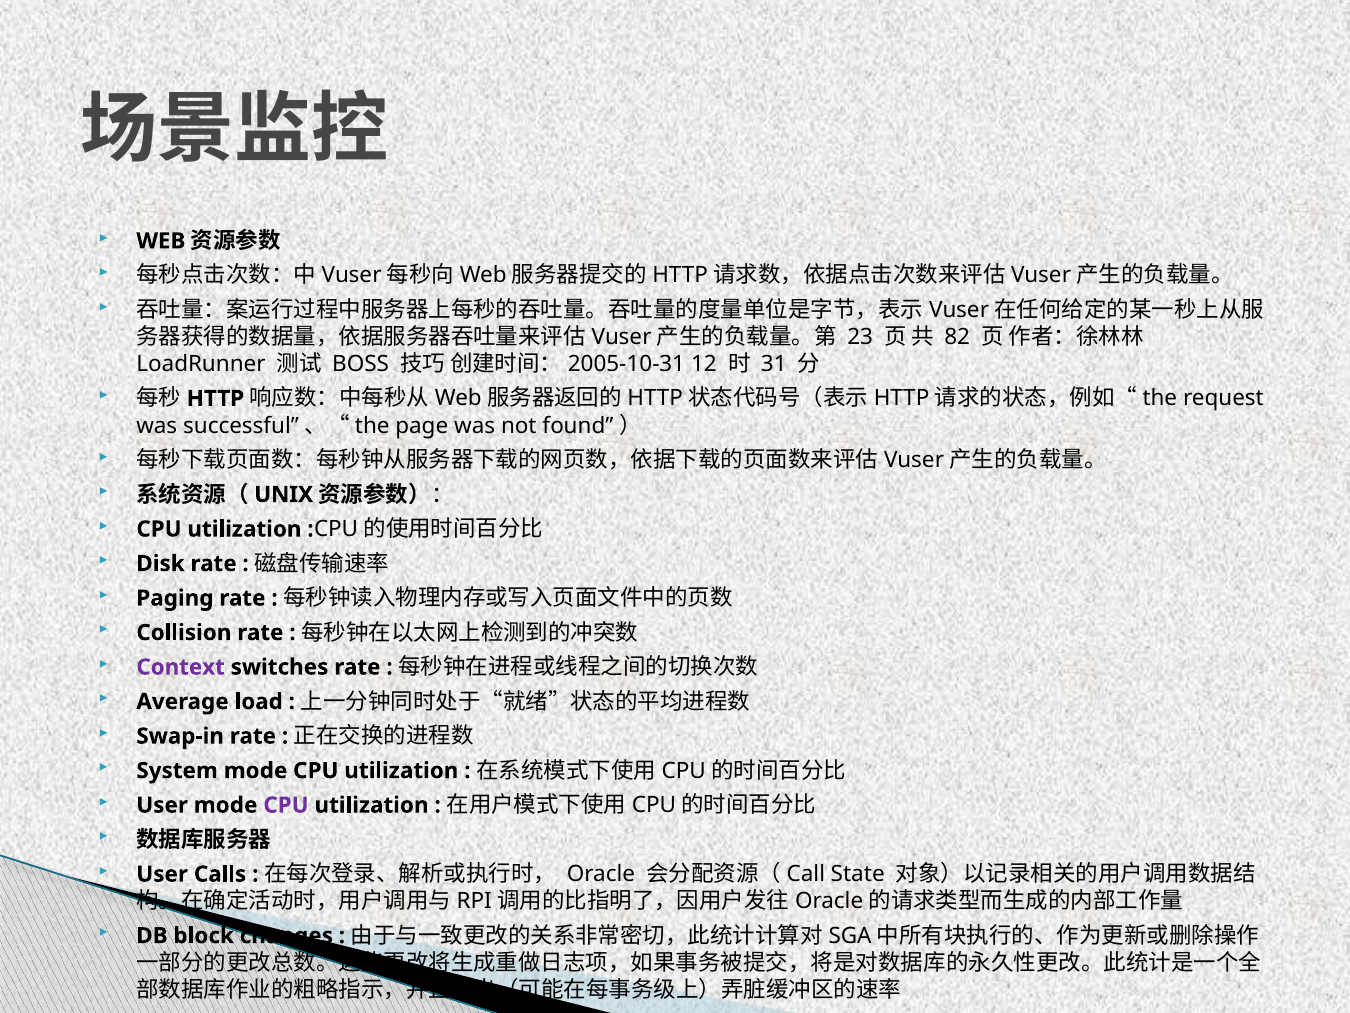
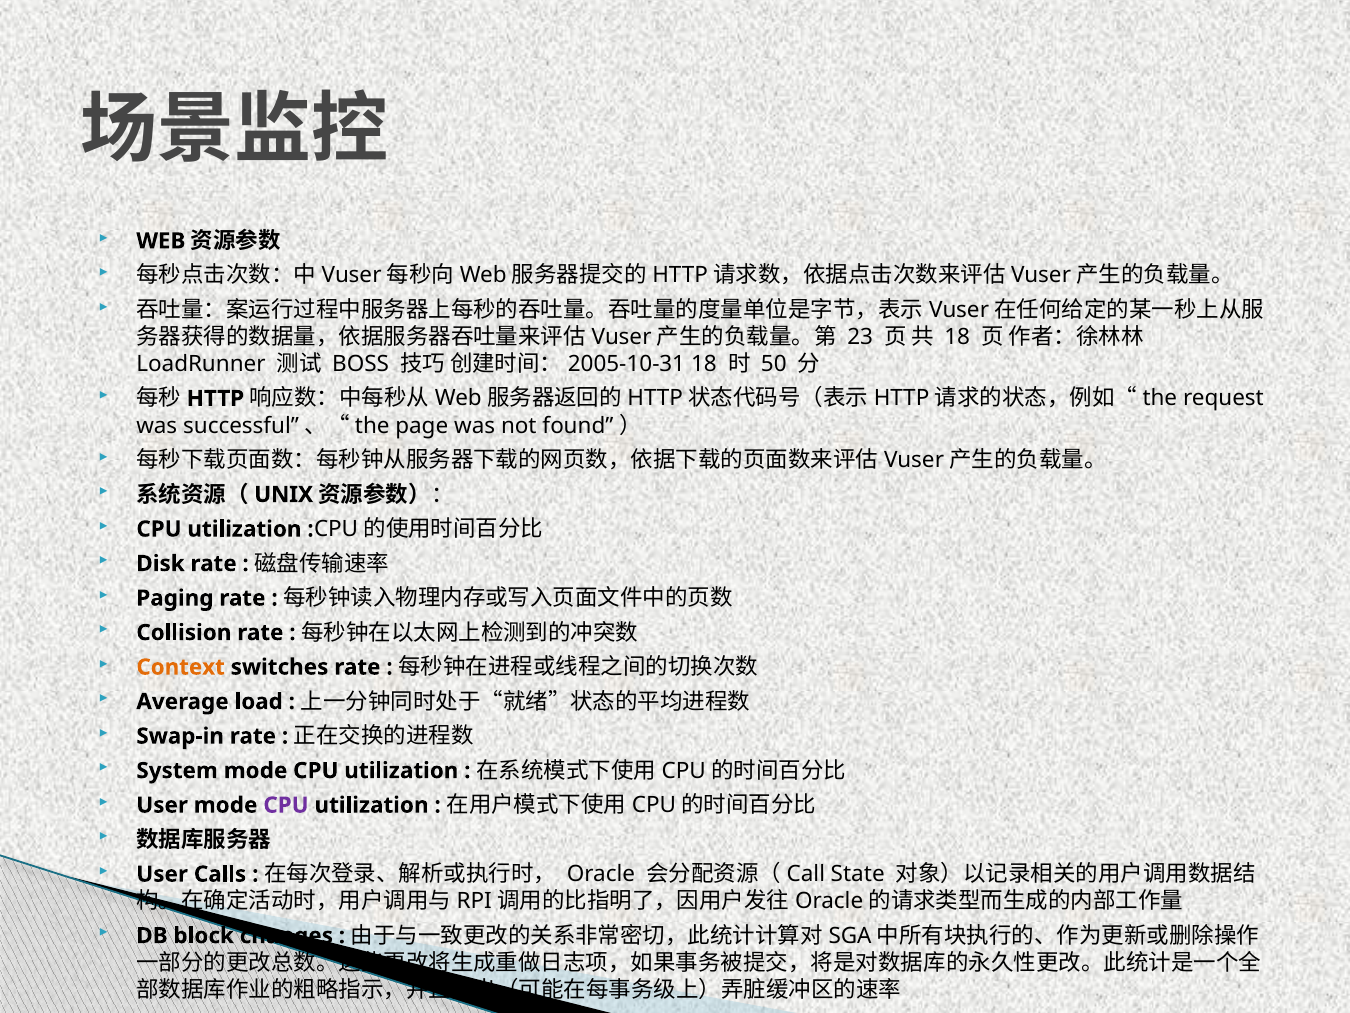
82: 82 -> 18 (957, 337)
12: 12 -> 18 (704, 364)
31: 31 -> 50 (774, 364)
Context colour: purple -> orange (181, 667)
